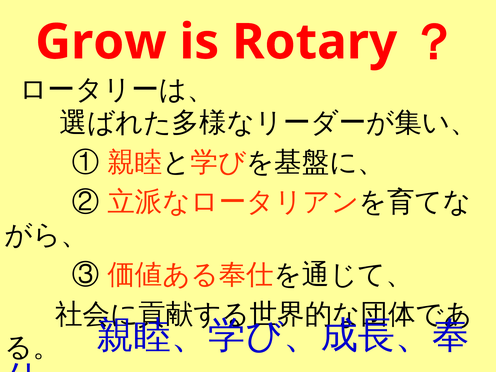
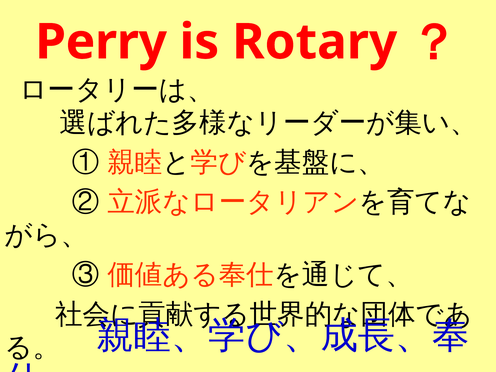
Grow: Grow -> Perry (101, 42)
